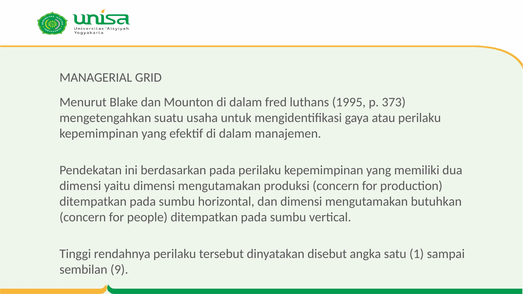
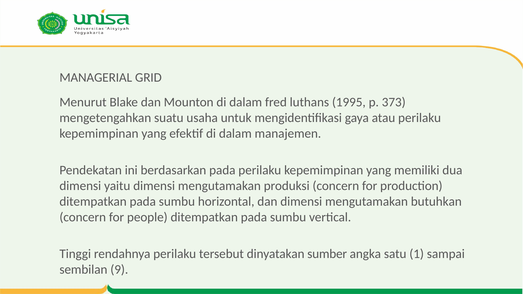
disebut: disebut -> sumber (327, 254)
